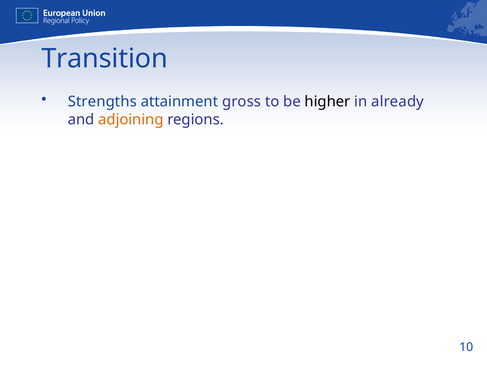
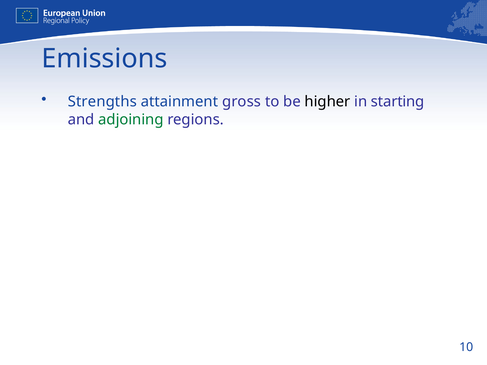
Transition: Transition -> Emissions (105, 59)
already: already -> starting (398, 102)
adjoining colour: orange -> green (131, 120)
